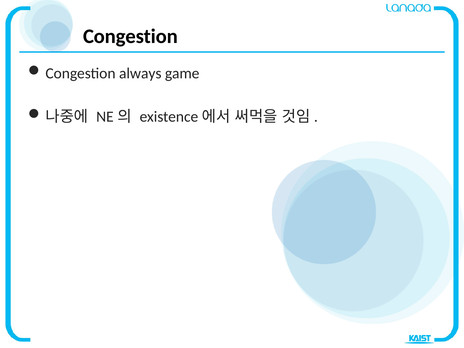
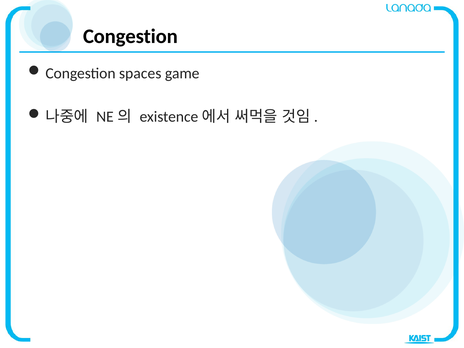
always: always -> spaces (140, 73)
